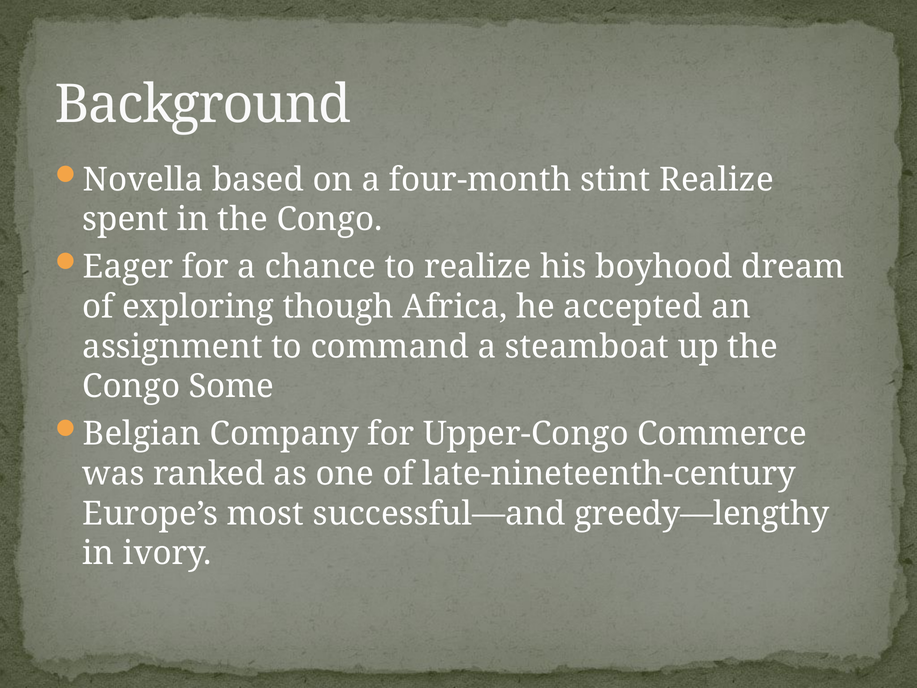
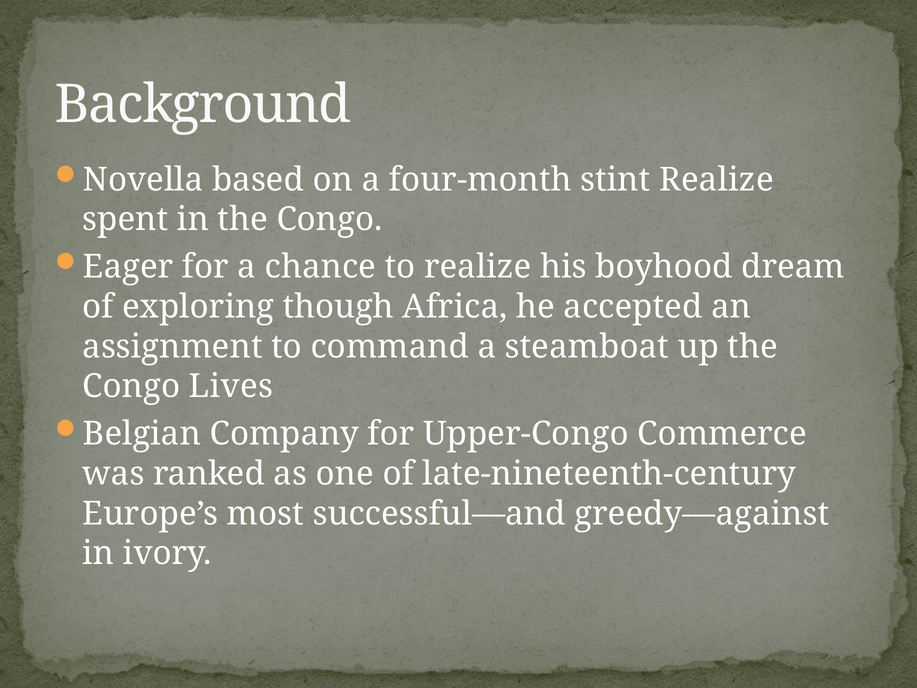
Some: Some -> Lives (231, 386)
greedy—lengthy: greedy—lengthy -> greedy—against (702, 513)
